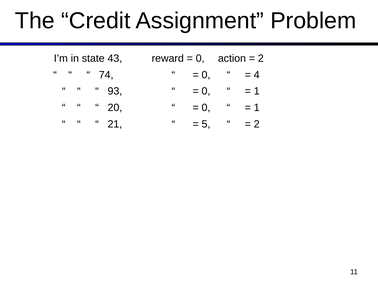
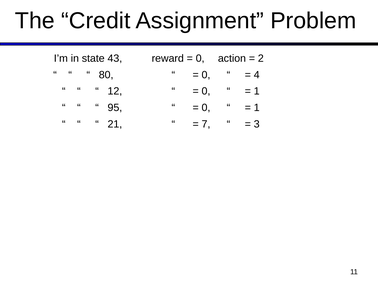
74: 74 -> 80 (106, 75)
93: 93 -> 12 (115, 91)
20: 20 -> 95 (115, 107)
5: 5 -> 7 (206, 124)
2: 2 -> 3 (257, 124)
